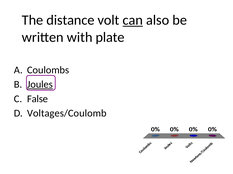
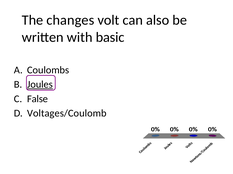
distance: distance -> changes (70, 20)
can underline: present -> none (133, 20)
plate: plate -> basic (110, 37)
